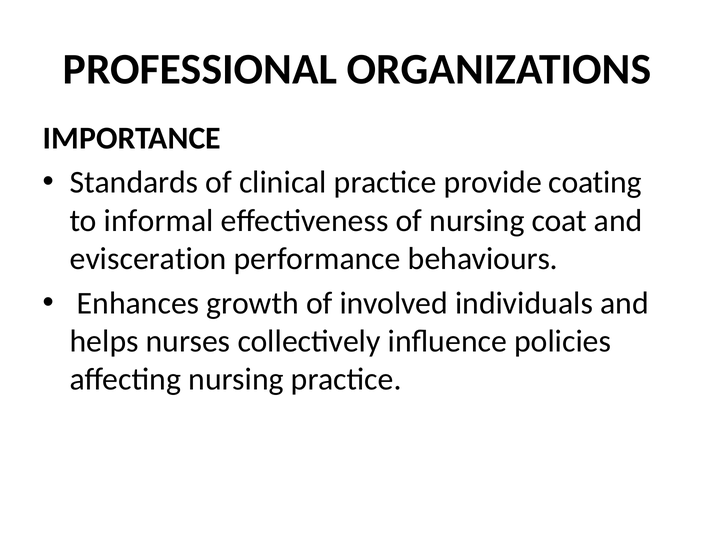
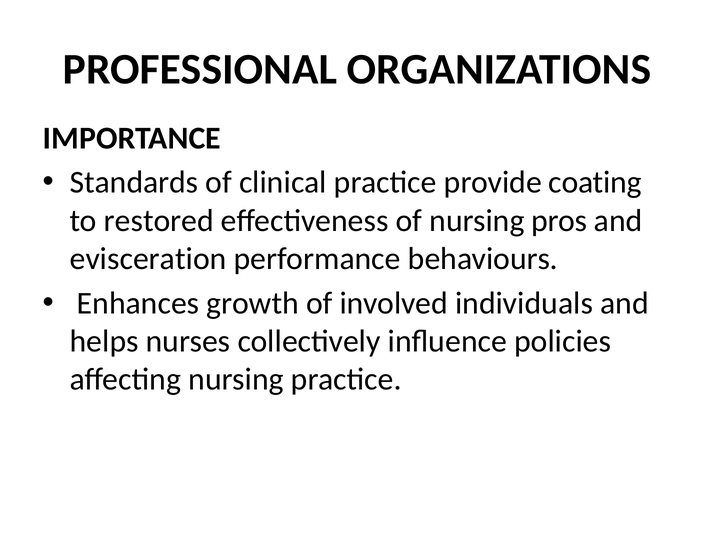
informal: informal -> restored (159, 221)
coat: coat -> pros (559, 221)
